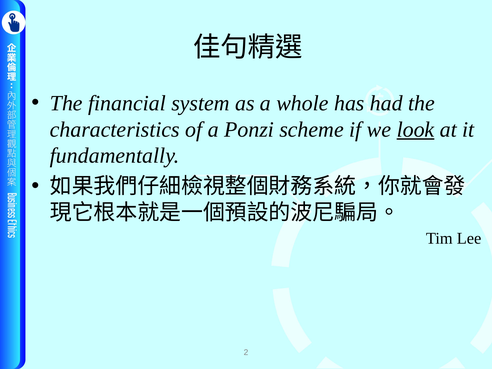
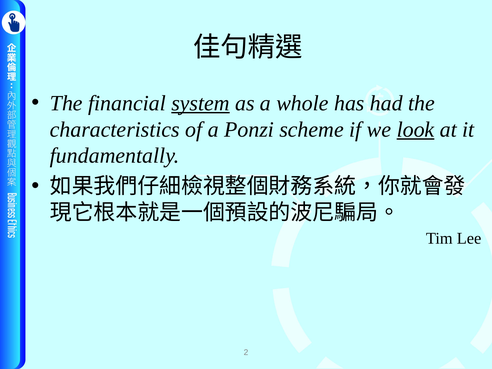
system underline: none -> present (200, 103)
